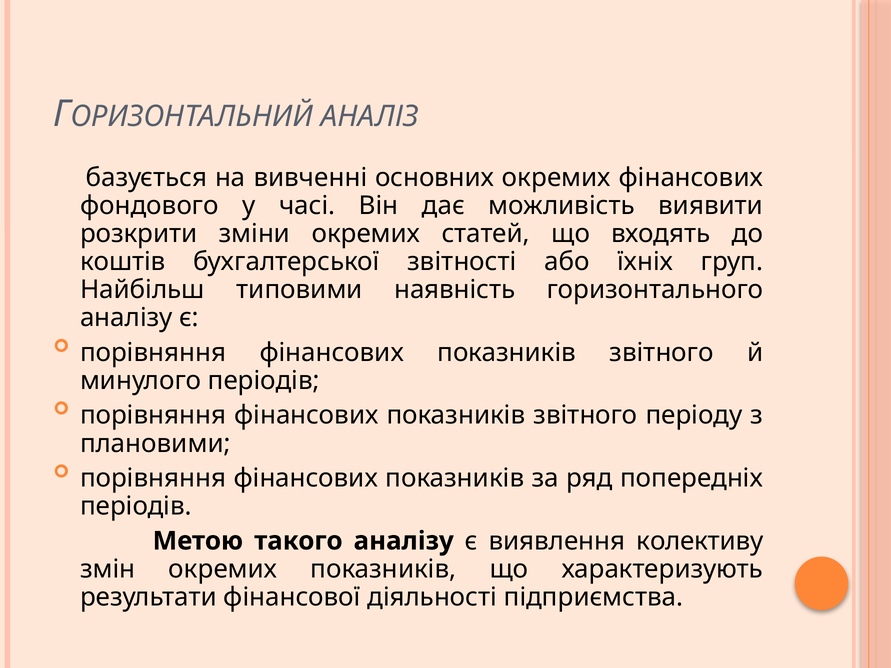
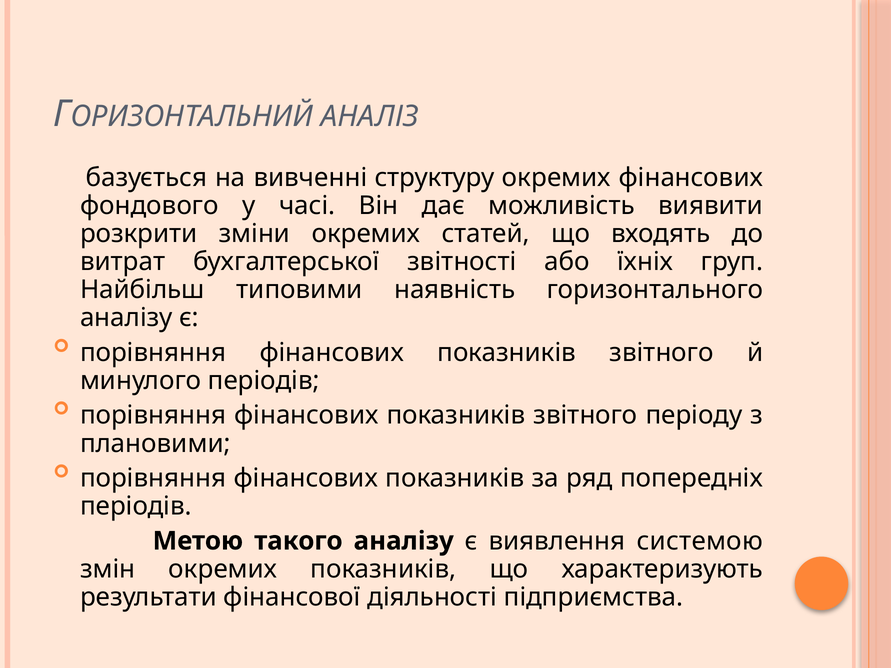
основних: основних -> структуру (435, 178)
коштів: коштів -> витрат (123, 262)
колективу: колективу -> системою (700, 541)
